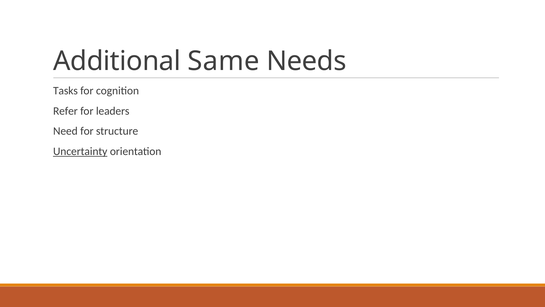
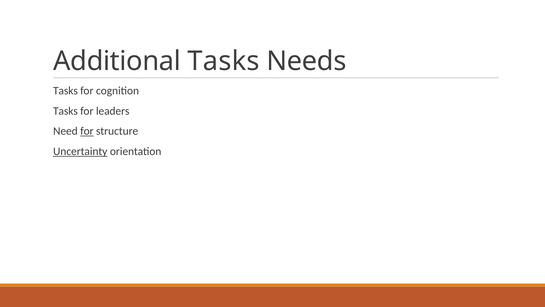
Additional Same: Same -> Tasks (224, 61)
Refer: Refer -> Tasks (65, 111)
for underline: none -> present (87, 131)
